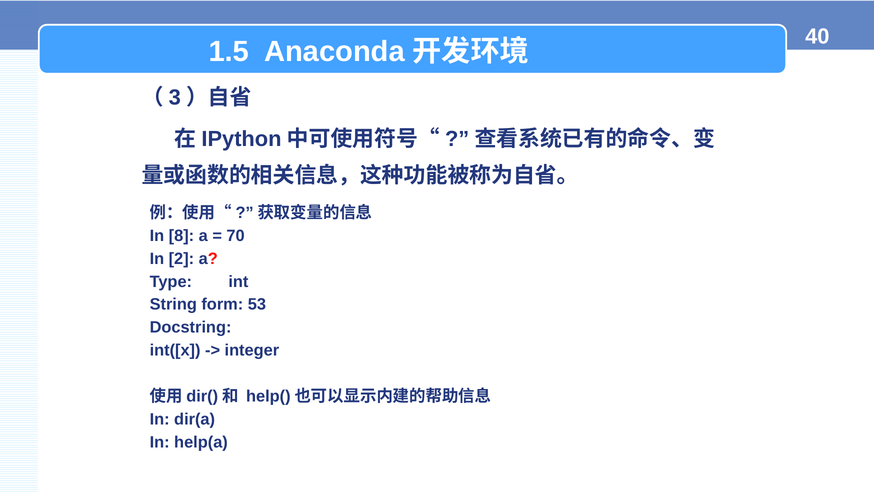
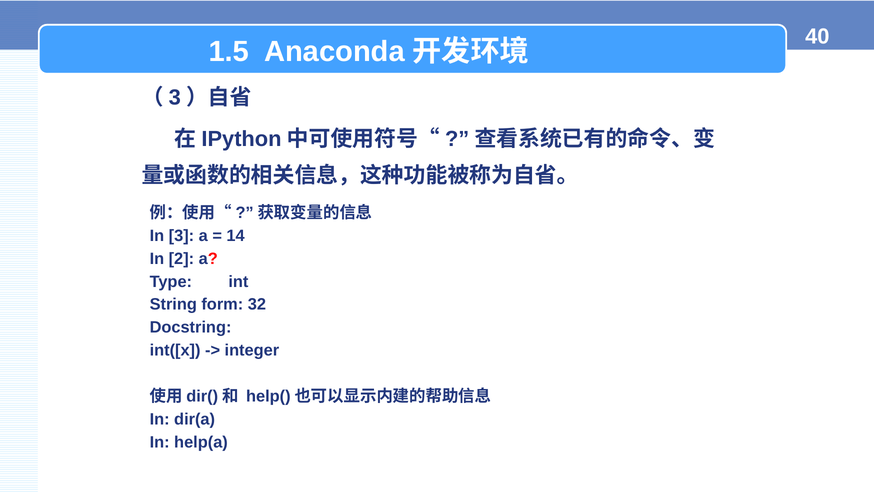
8: 8 -> 3 (181, 235)
70: 70 -> 14 (236, 235)
53: 53 -> 32 (257, 304)
